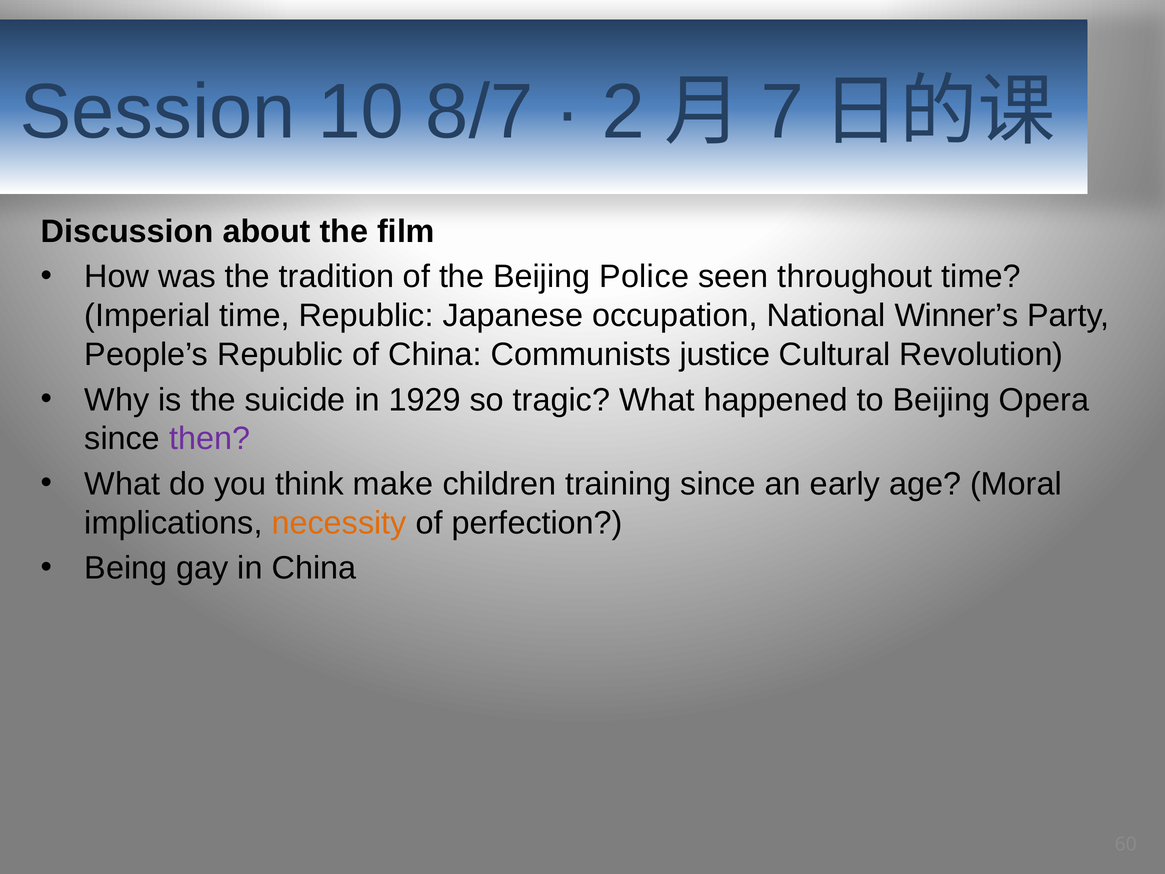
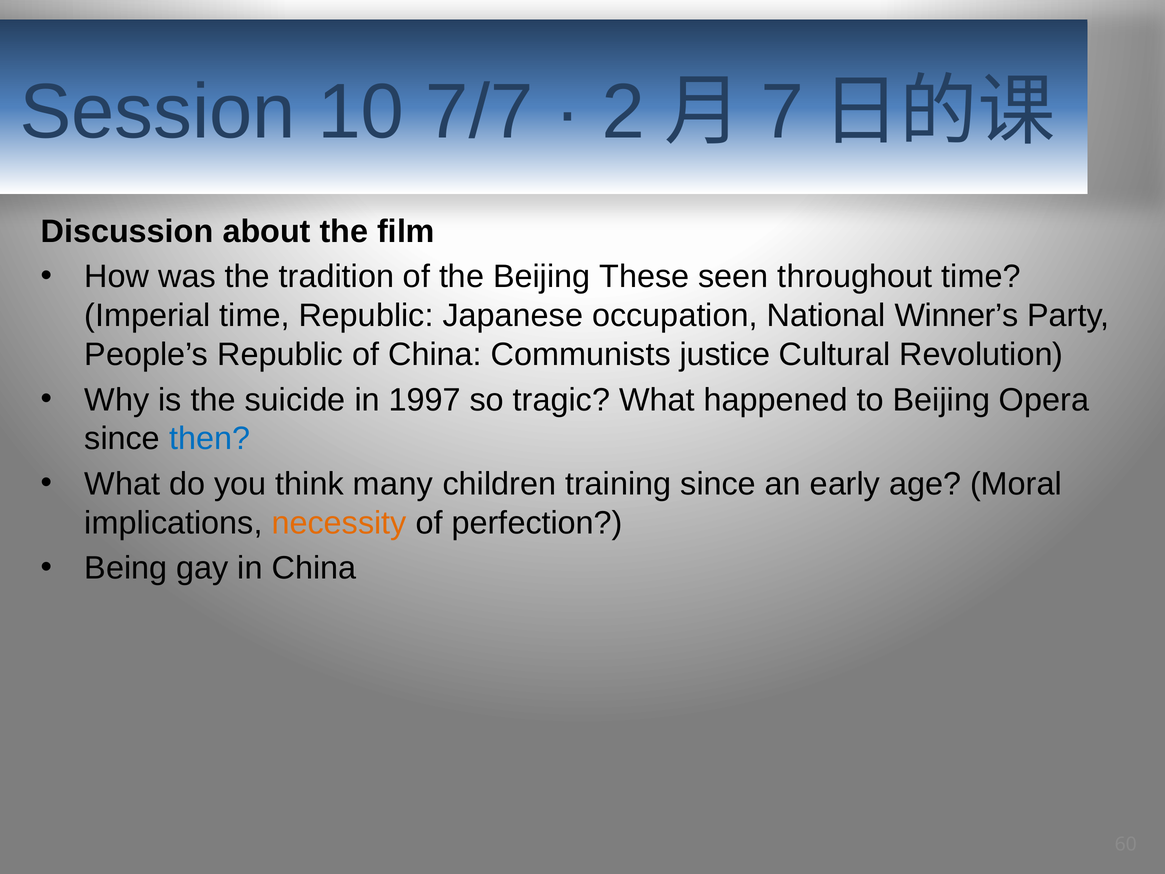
8/7: 8/7 -> 7/7 (479, 112)
Police: Police -> These (644, 277)
1929: 1929 -> 1997 (425, 400)
then colour: purple -> blue (210, 439)
make: make -> many (393, 484)
